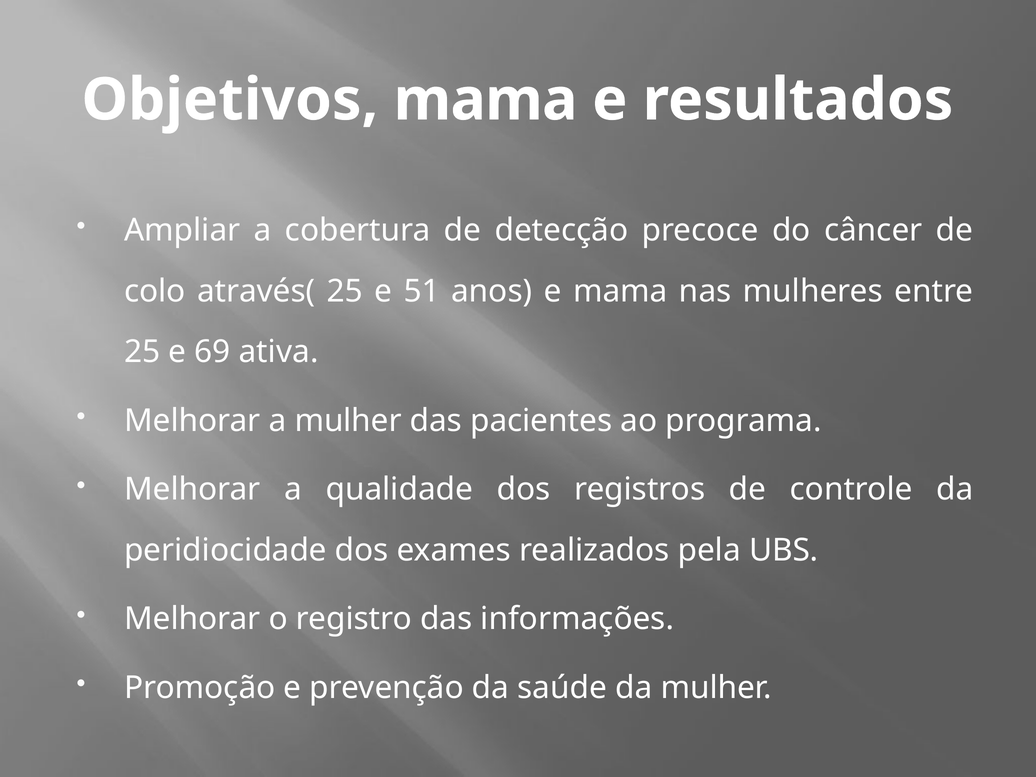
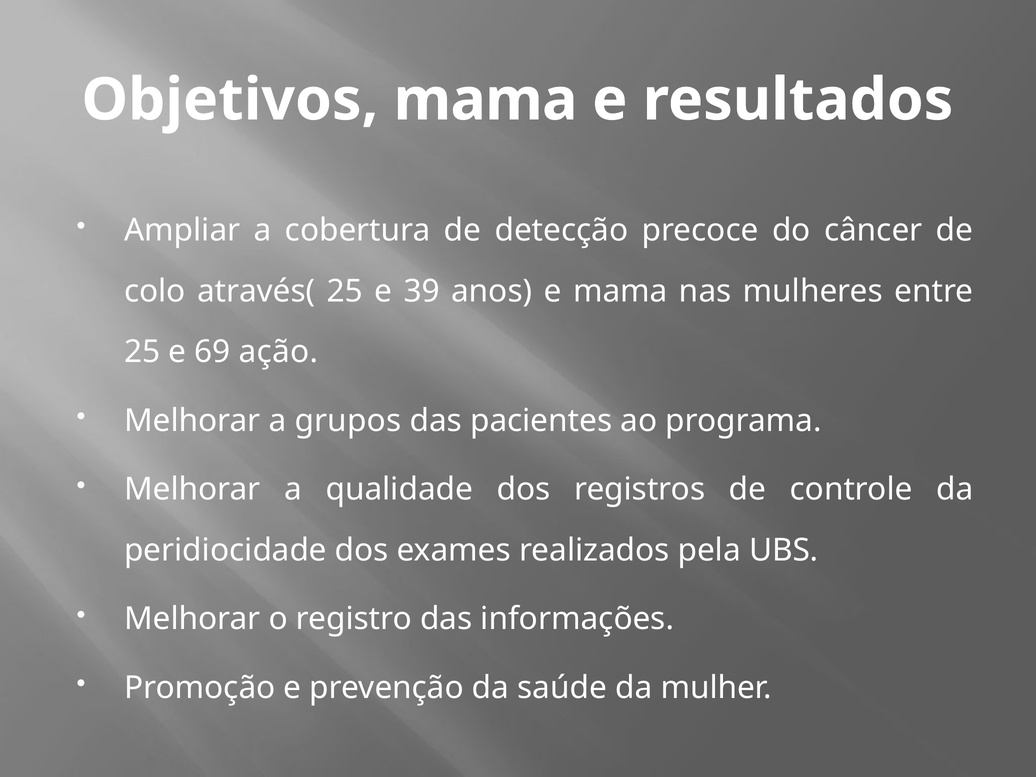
51: 51 -> 39 (422, 291)
ativa: ativa -> ação (278, 352)
a mulher: mulher -> grupos (348, 421)
